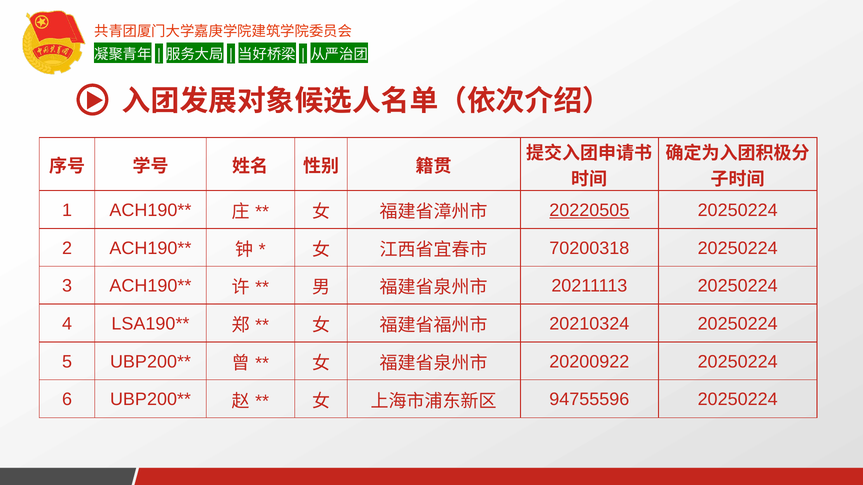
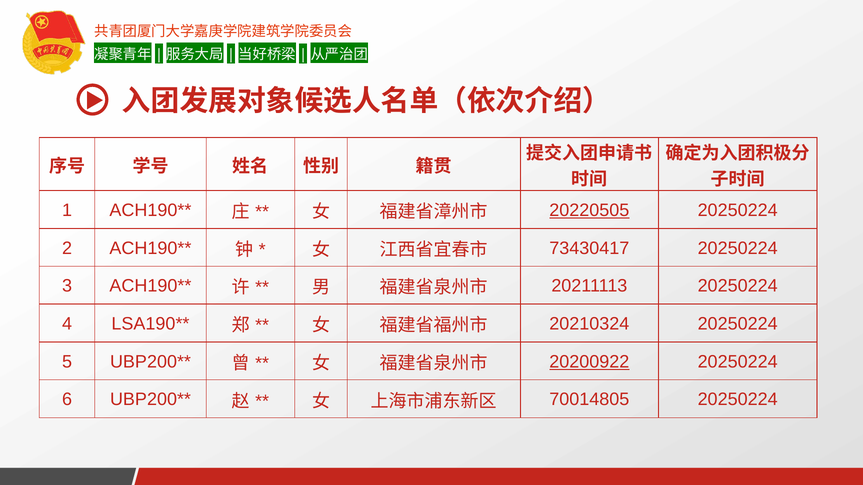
70200318: 70200318 -> 73430417 (589, 248)
20200922 underline: none -> present (589, 362)
94755596: 94755596 -> 70014805 (589, 400)
